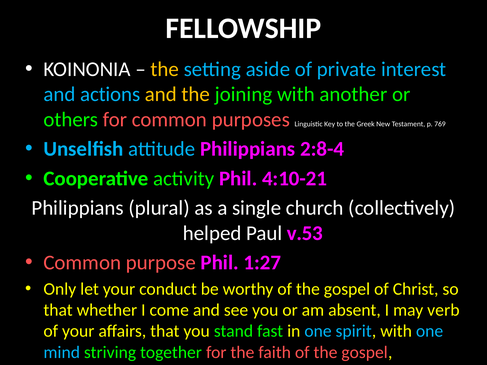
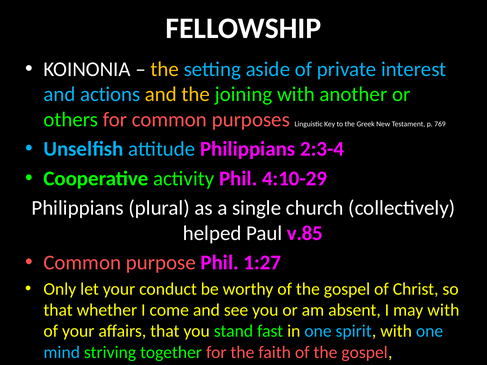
2:8-4: 2:8-4 -> 2:3-4 (322, 149)
4:10-21: 4:10-21 -> 4:10-29 (295, 179)
v.53: v.53 -> v.85 (305, 233)
may verb: verb -> with (443, 310)
